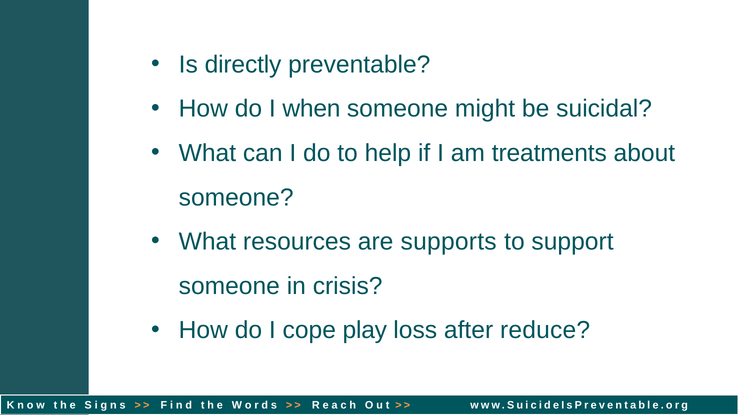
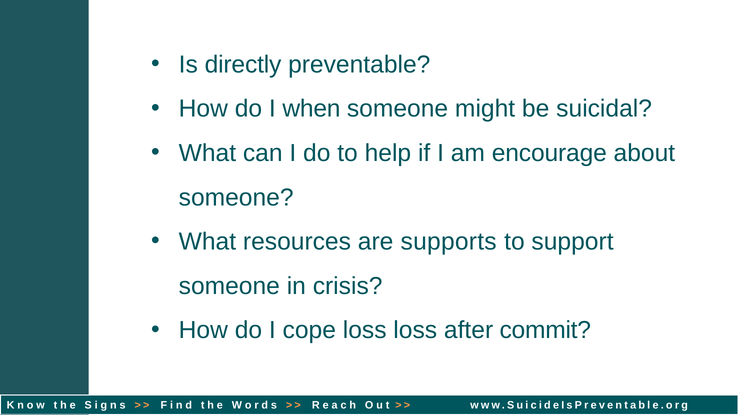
treatments: treatments -> encourage (549, 153)
cope play: play -> loss (365, 330)
reduce: reduce -> commit (545, 330)
